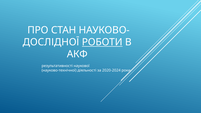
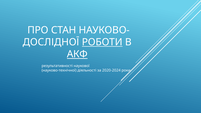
АКФ underline: none -> present (77, 54)
